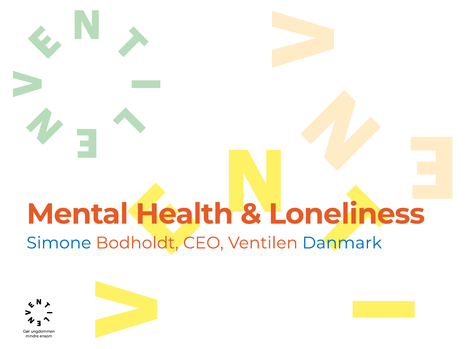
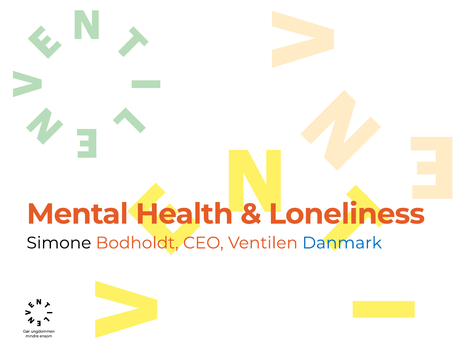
Simone colour: blue -> black (59, 243)
